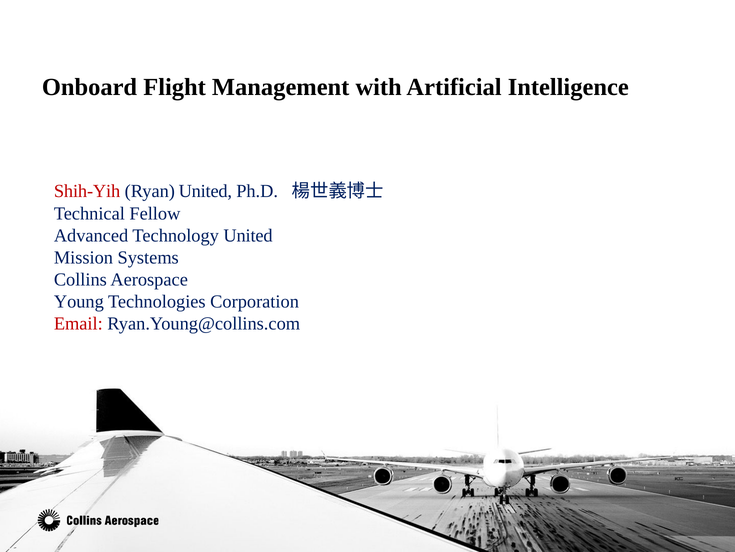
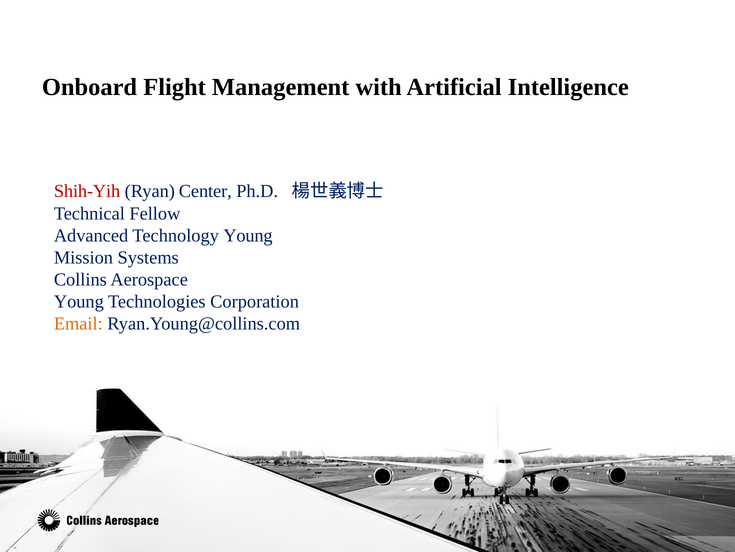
Ryan United: United -> Center (205, 191)
Technology United: United -> Young (248, 235)
Email colour: red -> orange (78, 323)
